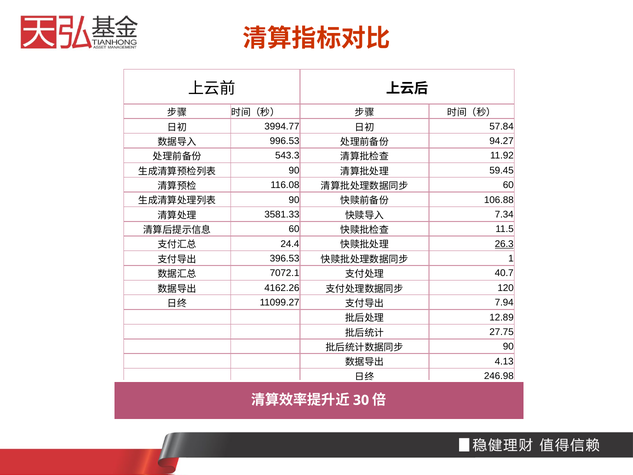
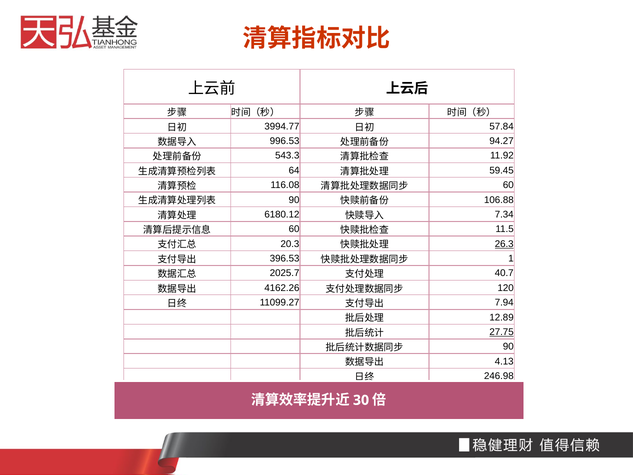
90: 90 -> 64 (294, 170)
3581.33: 3581.33 -> 6180.12 (282, 214)
24.4: 24.4 -> 20.3 (290, 244)
7072.1: 7072.1 -> 2025.7 (285, 273)
27.75 underline: none -> present (502, 332)
